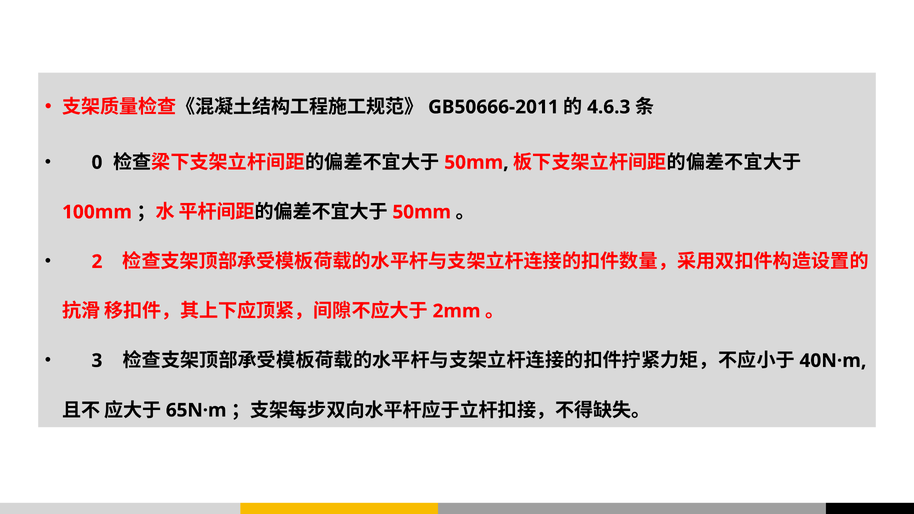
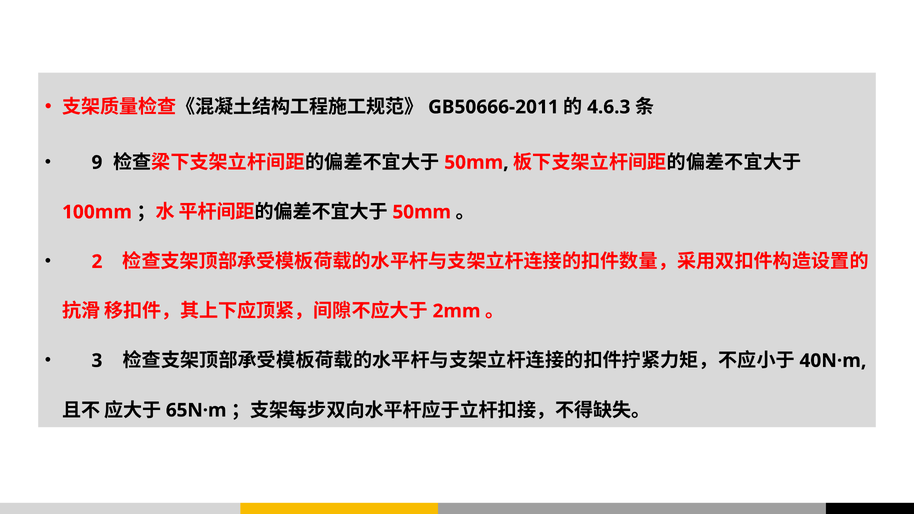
0: 0 -> 9 (97, 163)
